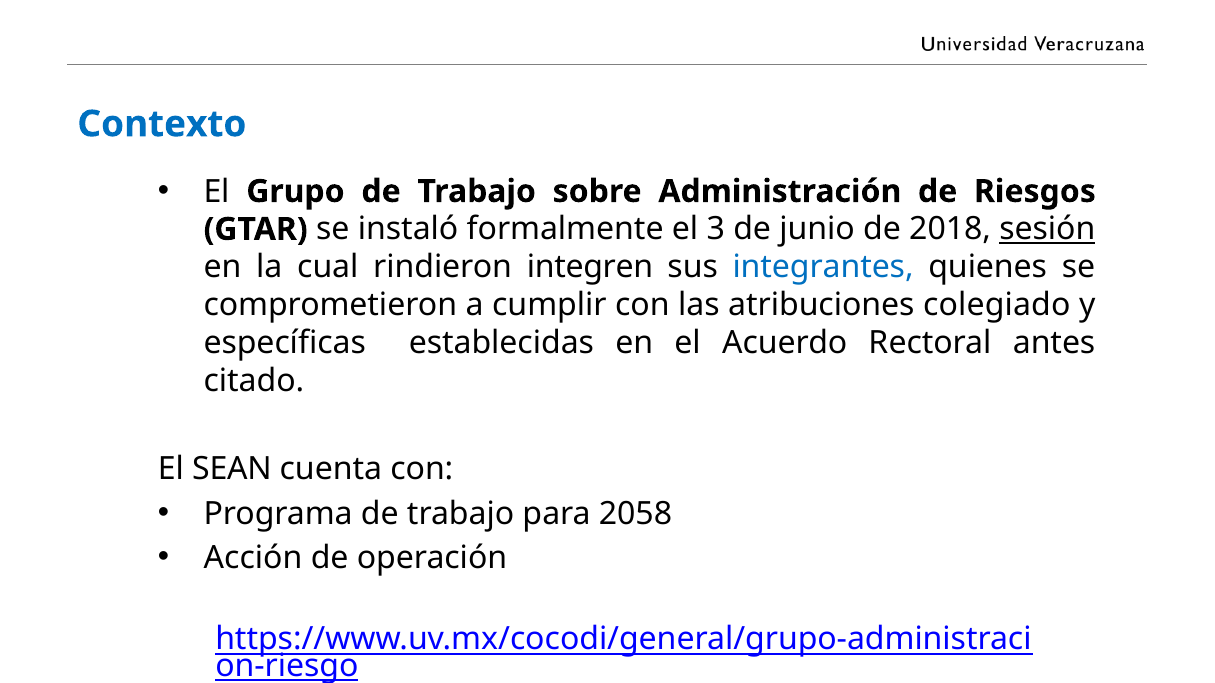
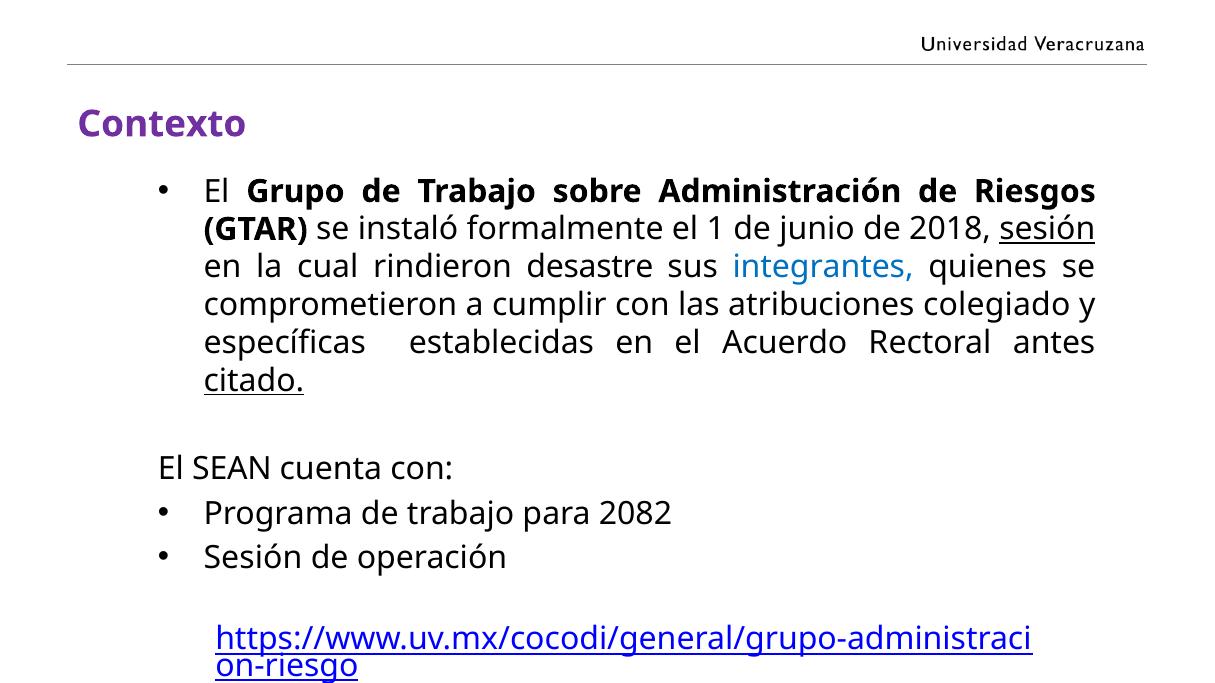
Contexto colour: blue -> purple (162, 124)
3: 3 -> 1 (716, 229)
integren: integren -> desastre (590, 267)
citado underline: none -> present (254, 381)
2058: 2058 -> 2082 (636, 514)
Acción: Acción -> Sesión (253, 558)
